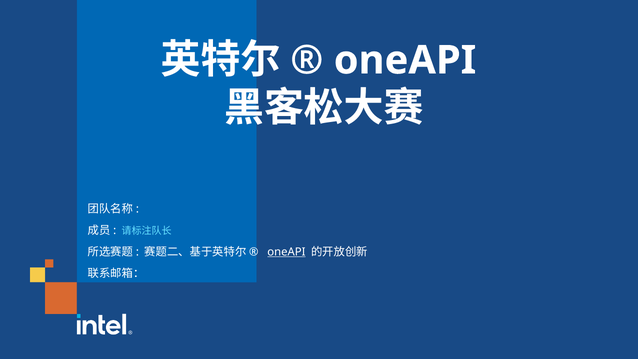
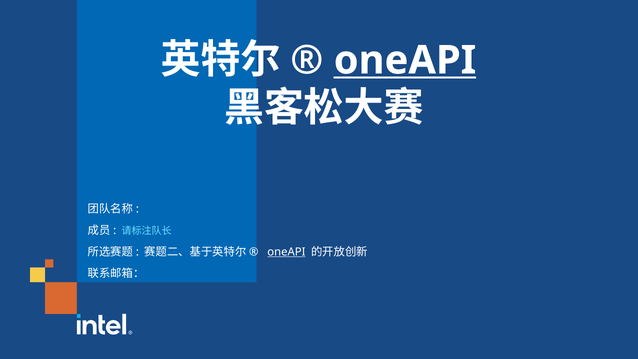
oneAPI underline: none -> present (405, 60)
